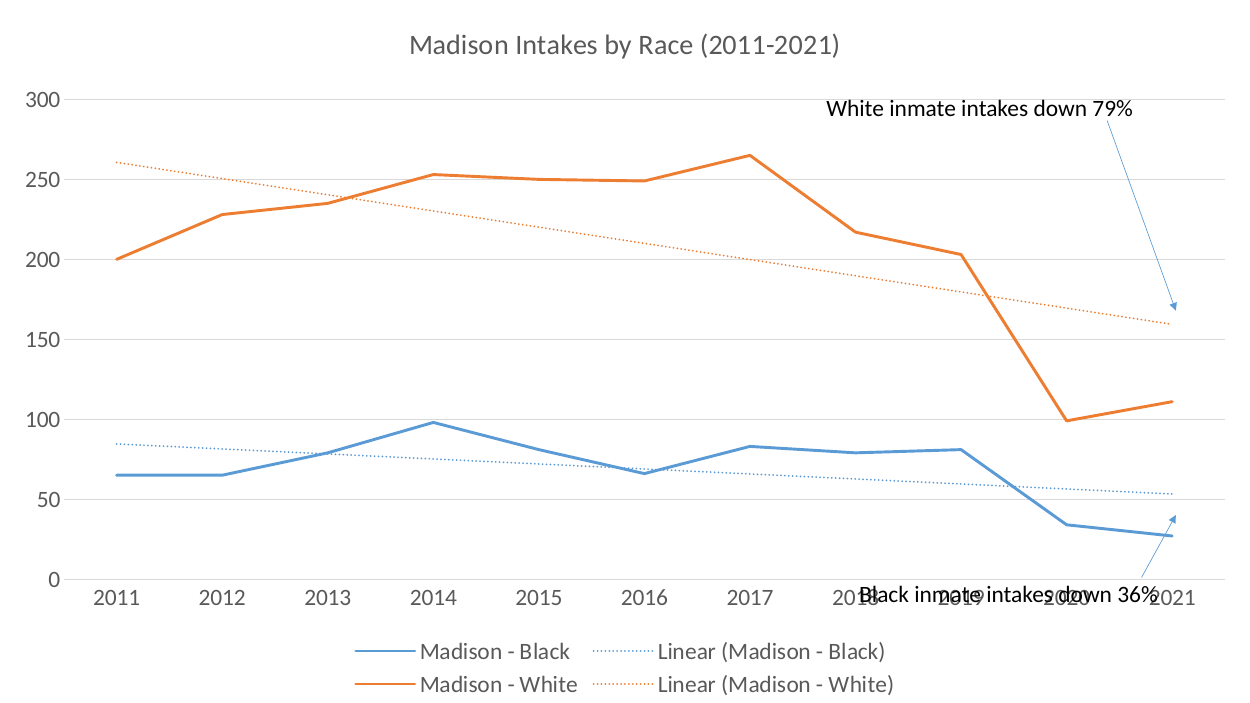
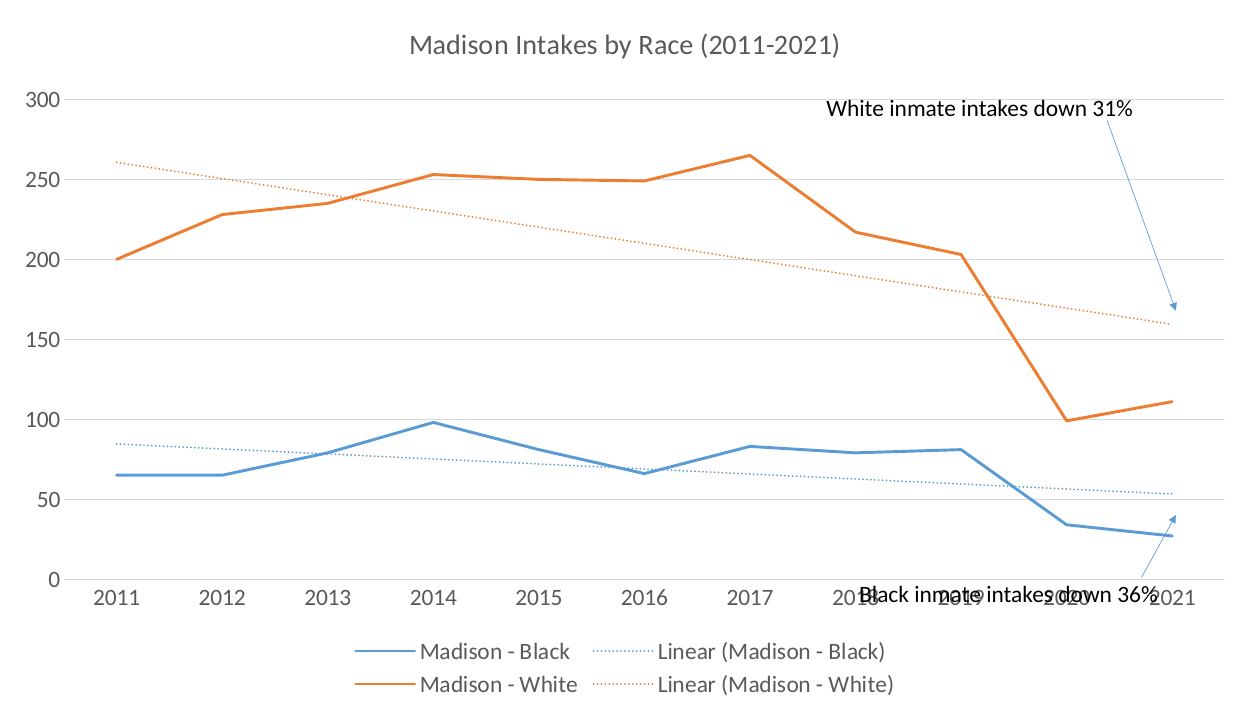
79%: 79% -> 31% (1113, 109)
